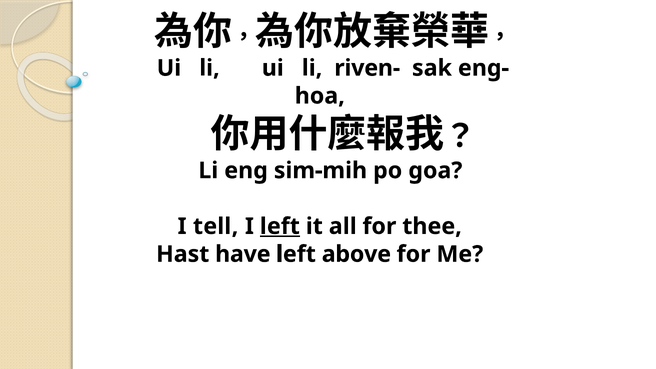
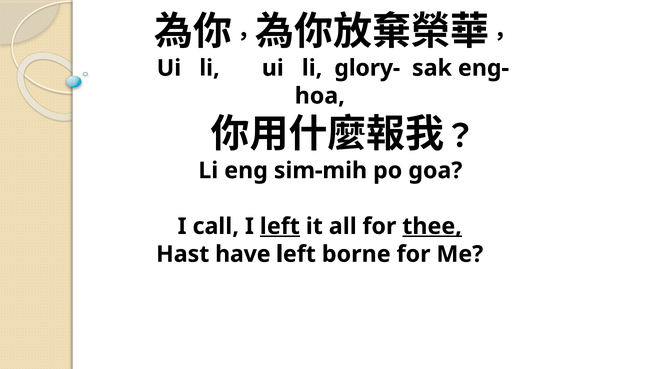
riven-: riven- -> glory- (367, 68)
tell: tell -> call (216, 226)
thee underline: none -> present (432, 226)
above: above -> borne (356, 254)
